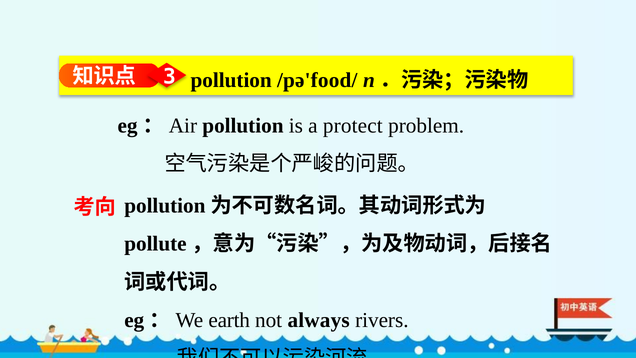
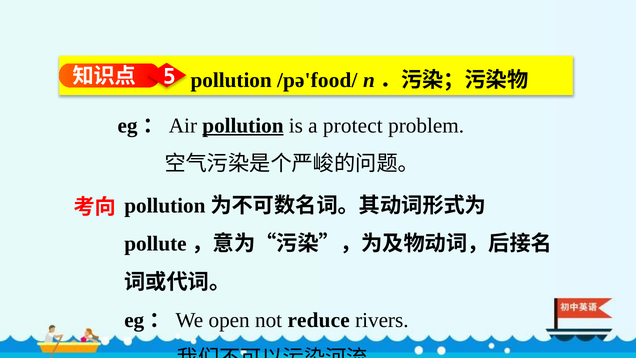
3: 3 -> 5 (169, 77)
pollution underline: none -> present (243, 126)
earth: earth -> open (229, 320)
always: always -> reduce (319, 320)
